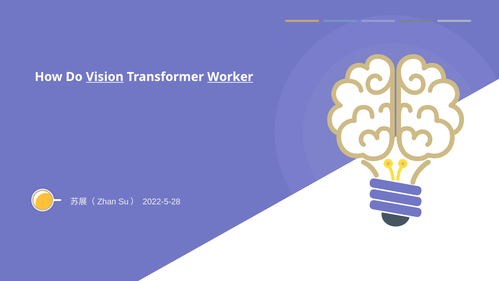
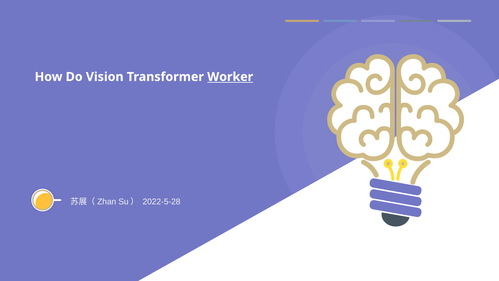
Vision underline: present -> none (105, 77)
